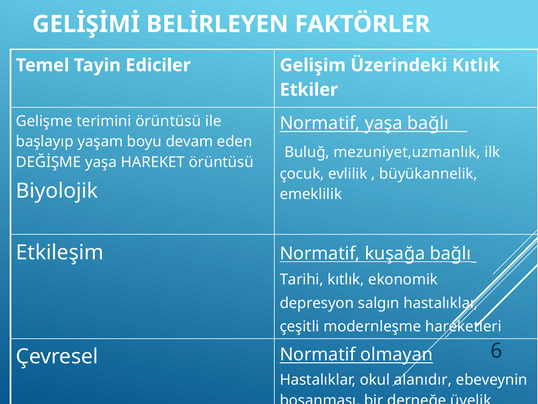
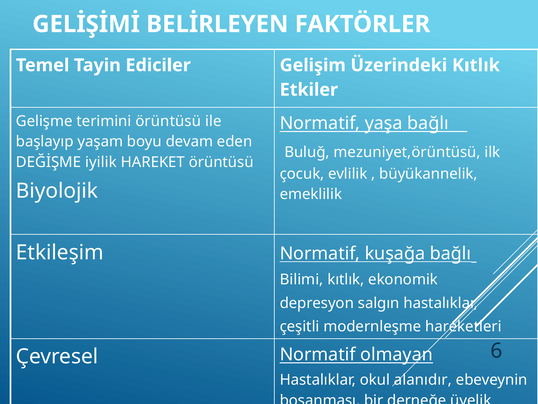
mezuniyet,uzmanlık: mezuniyet,uzmanlık -> mezuniyet,örüntüsü (407, 152)
DEĞİŞME yaşa: yaşa -> iyilik (101, 162)
Tarihi: Tarihi -> Bilimi (302, 279)
